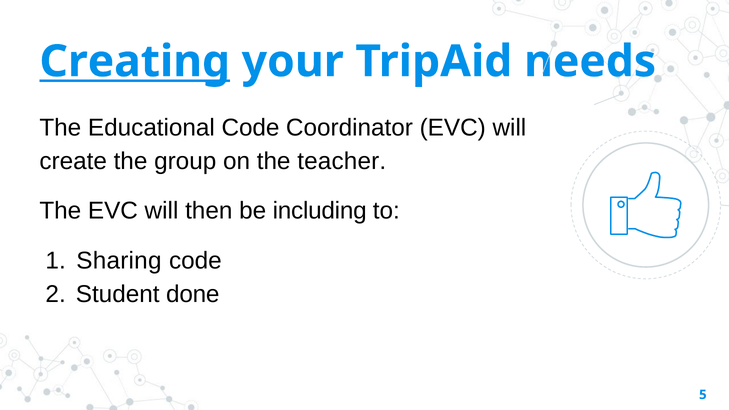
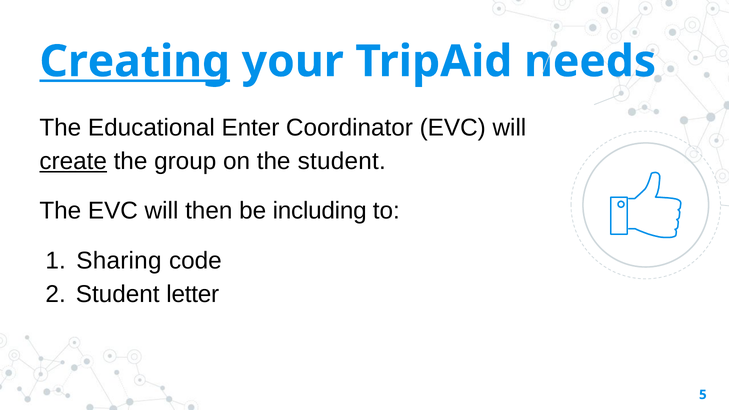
Educational Code: Code -> Enter (250, 128)
create underline: none -> present (73, 161)
the teacher: teacher -> student (342, 161)
done: done -> letter (193, 294)
